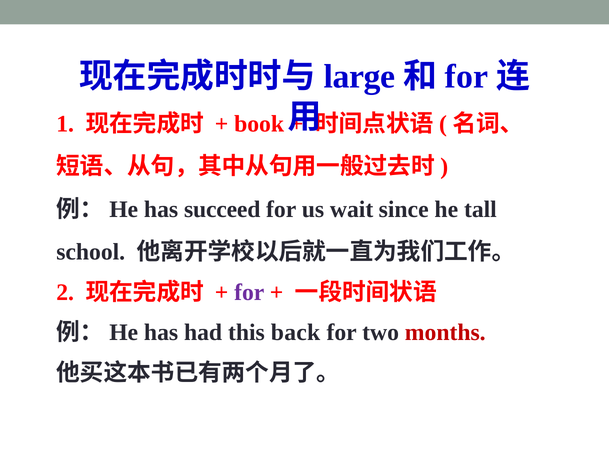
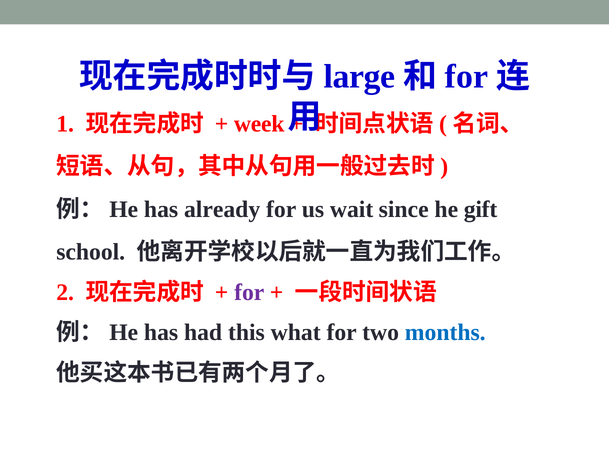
book: book -> week (259, 124)
succeed: succeed -> already (222, 209)
tall: tall -> gift (481, 209)
back: back -> what (296, 332)
months colour: red -> blue (445, 332)
